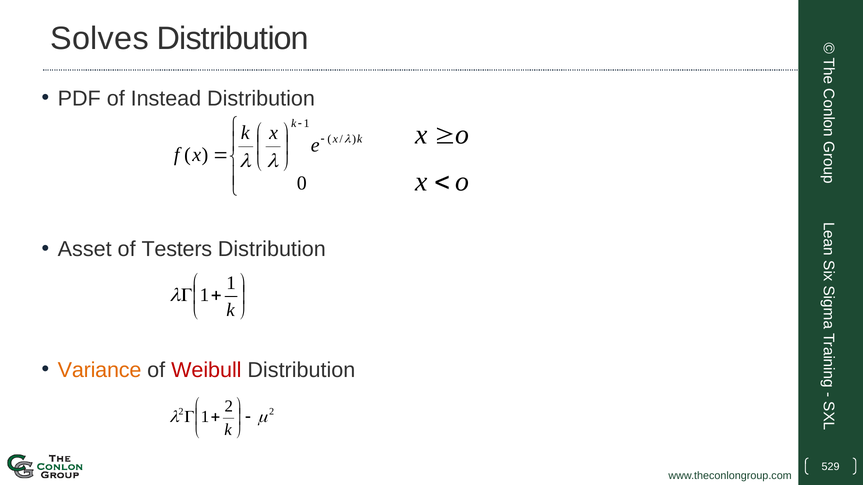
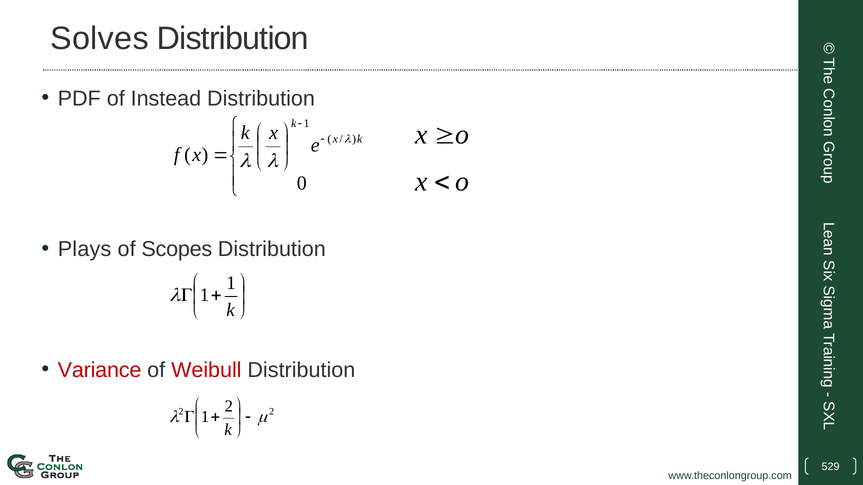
Asset: Asset -> Plays (85, 250)
Testers: Testers -> Scopes (177, 250)
Variance colour: orange -> red (100, 370)
